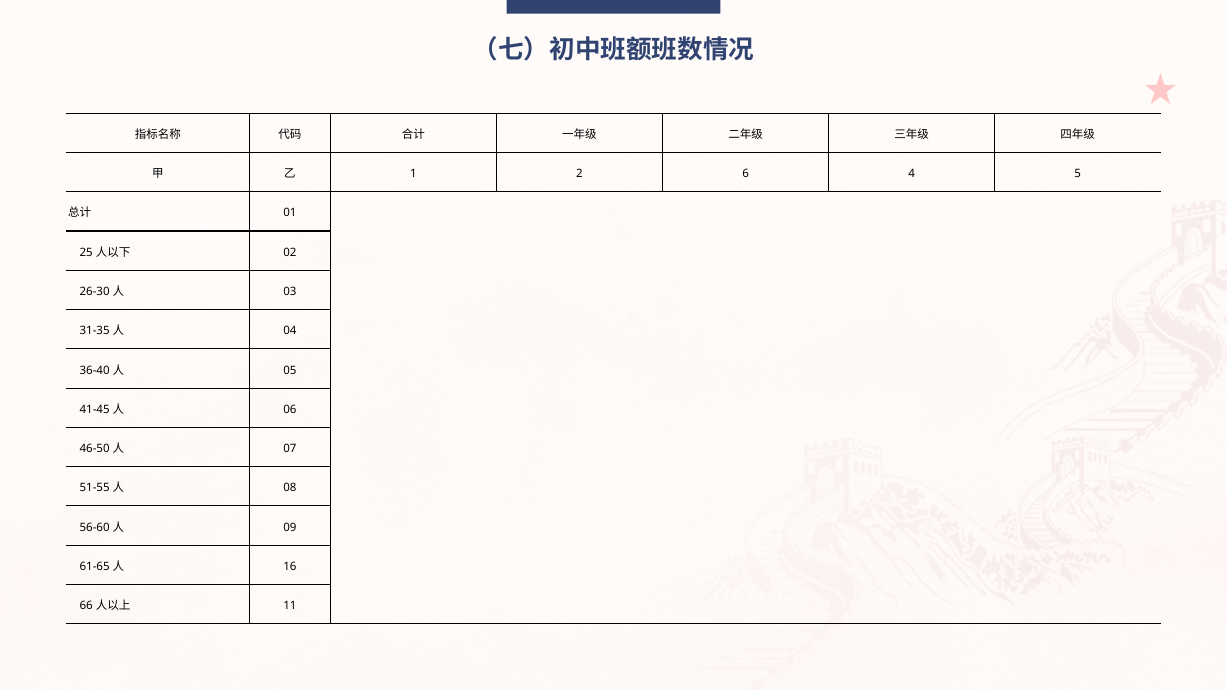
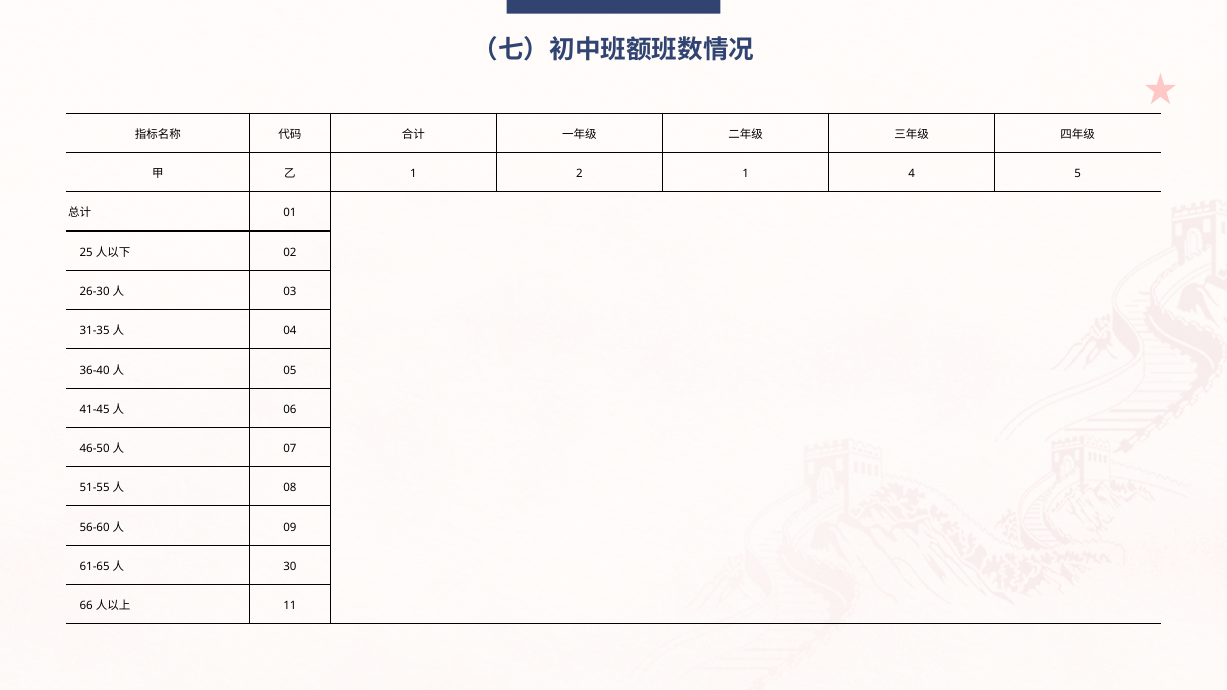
2 6: 6 -> 1 (746, 174)
16: 16 -> 30 (290, 567)
